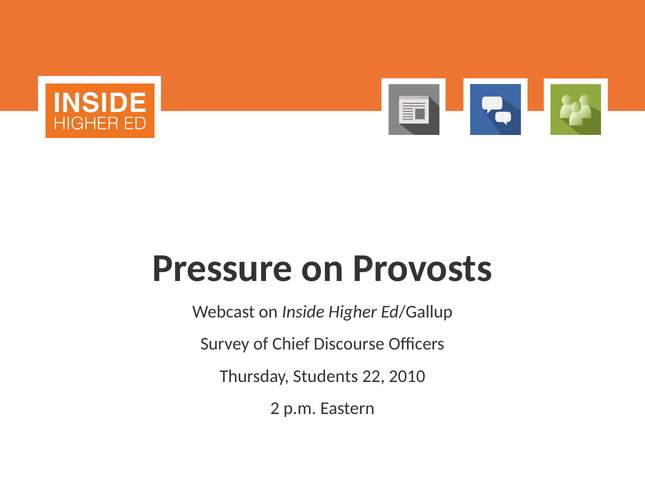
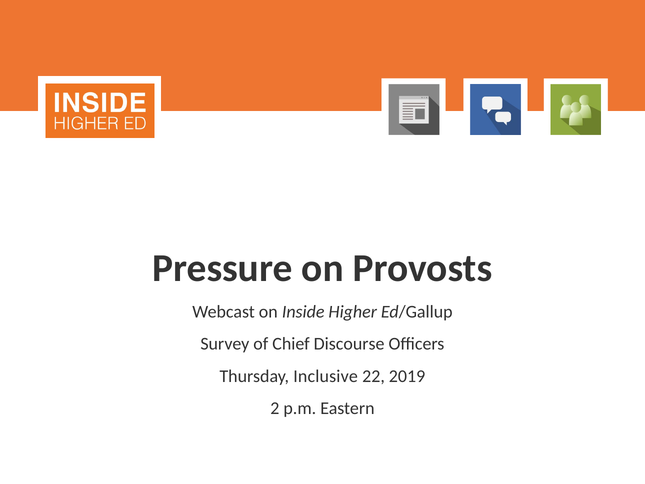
Students: Students -> Inclusive (326, 376)
2010: 2010 -> 2019 (407, 376)
